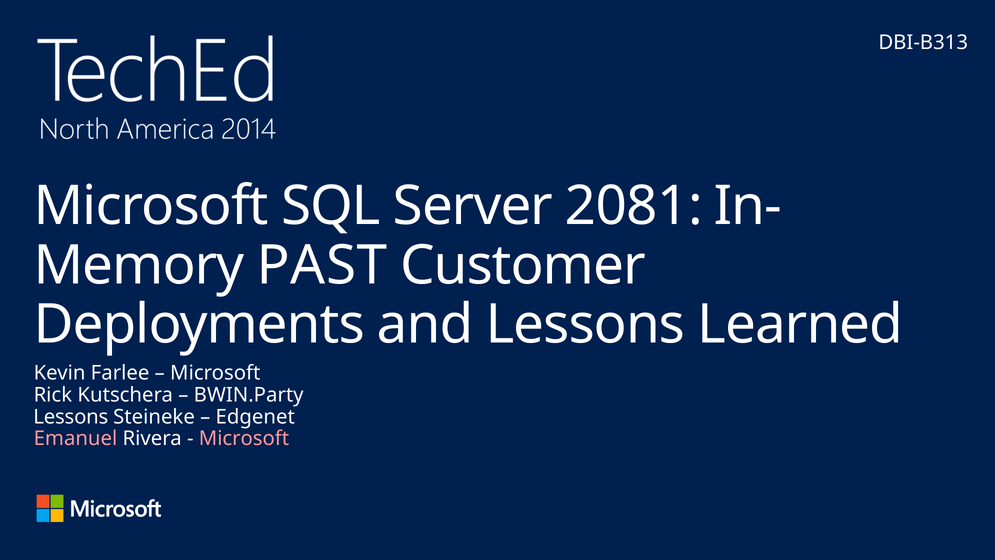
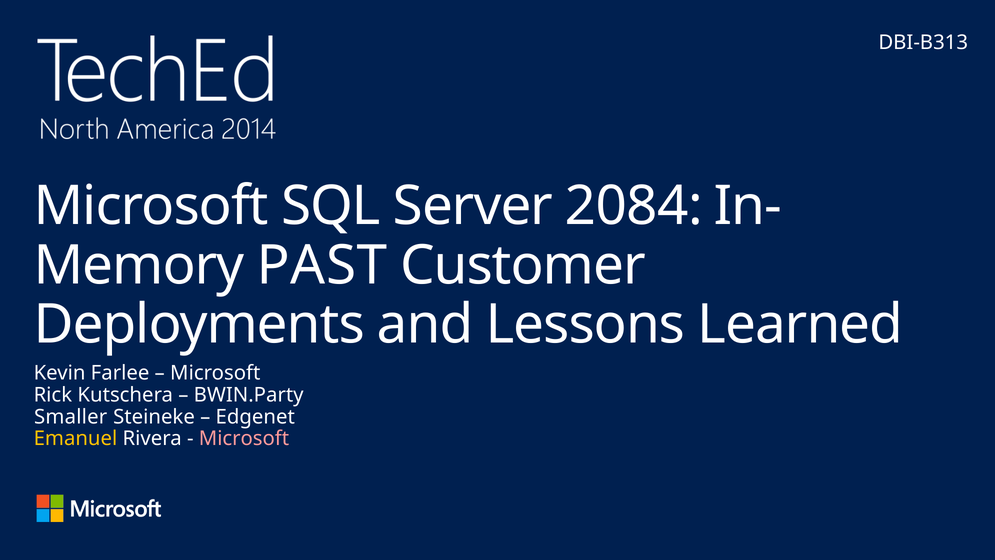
2081: 2081 -> 2084 (634, 206)
Lessons: Lessons -> Smaller (71, 417)
Emanuel colour: pink -> yellow (75, 438)
